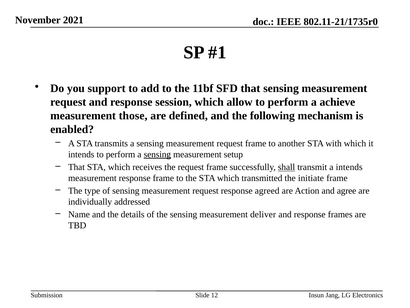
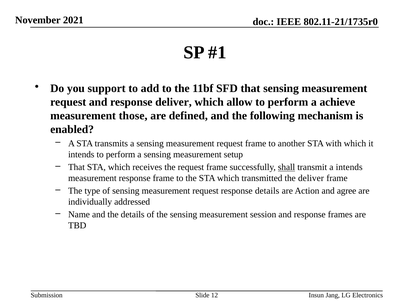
response session: session -> deliver (173, 102)
sensing underline: present -> none (157, 154)
the initiate: initiate -> deliver (311, 178)
response agreed: agreed -> details (267, 191)
deliver: deliver -> session (263, 214)
